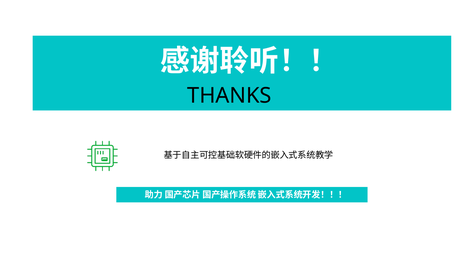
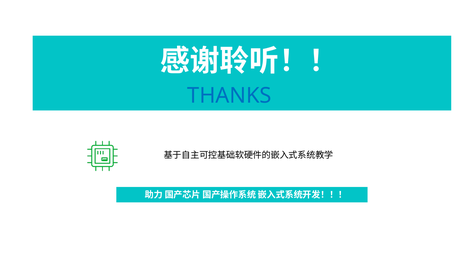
THANKS colour: black -> blue (229, 95)
